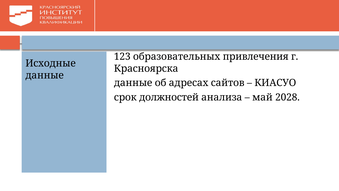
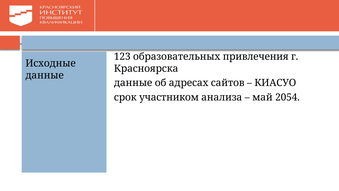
должностей: должностей -> участником (169, 97)
2028: 2028 -> 2054 (288, 97)
